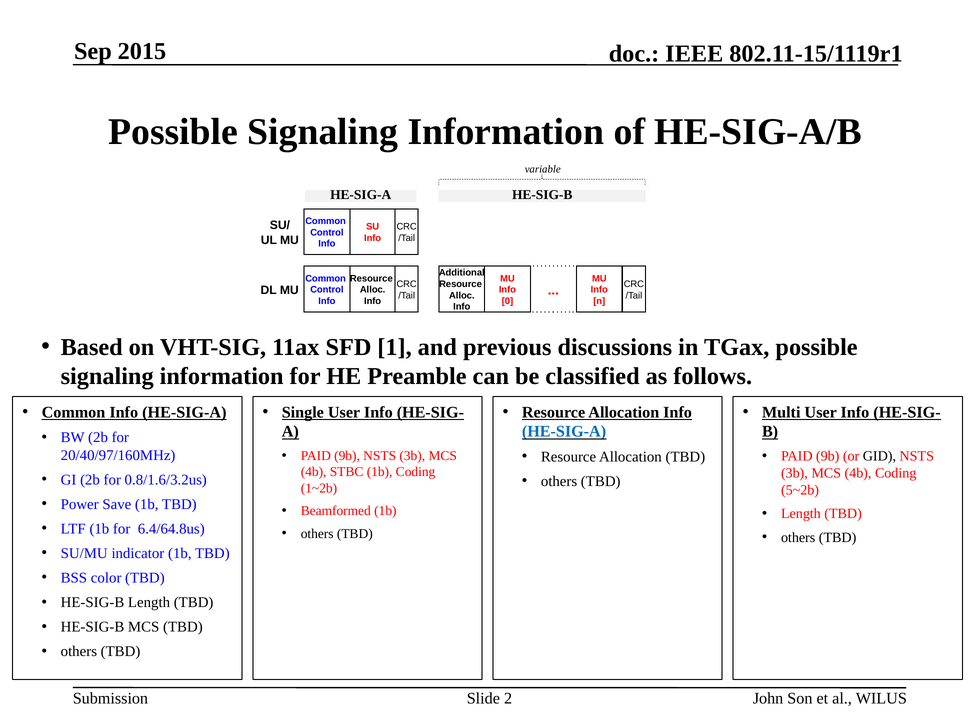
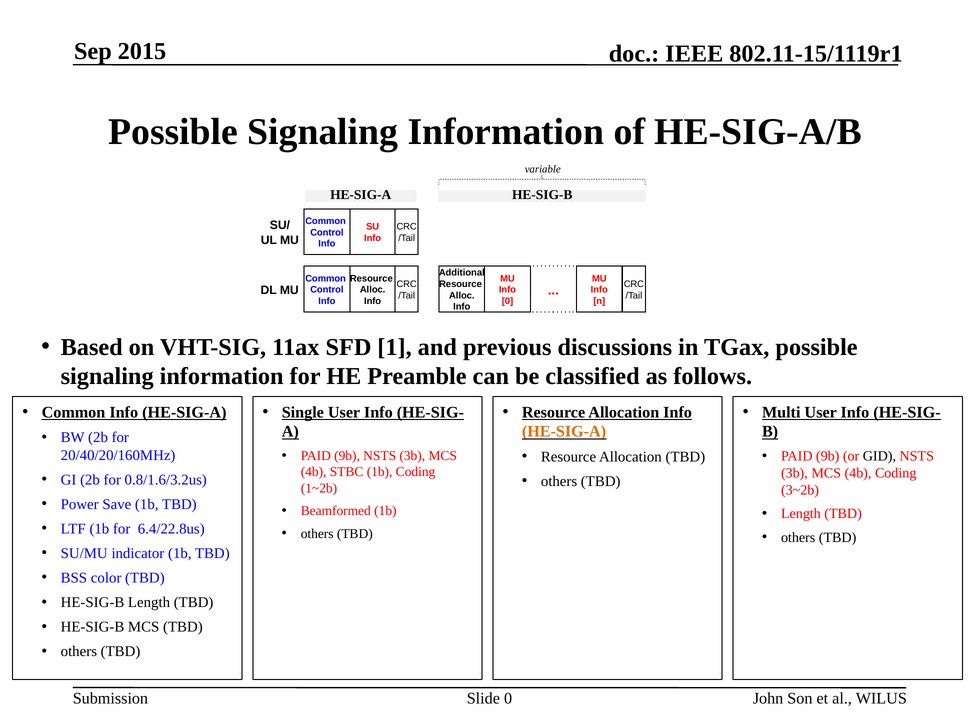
HE-SIG-A colour: blue -> orange (564, 432)
20/40/97/160MHz: 20/40/97/160MHz -> 20/40/20/160MHz (118, 455)
5~2b: 5~2b -> 3~2b (800, 490)
6.4/64.8us: 6.4/64.8us -> 6.4/22.8us (171, 529)
Slide 2: 2 -> 0 (508, 698)
